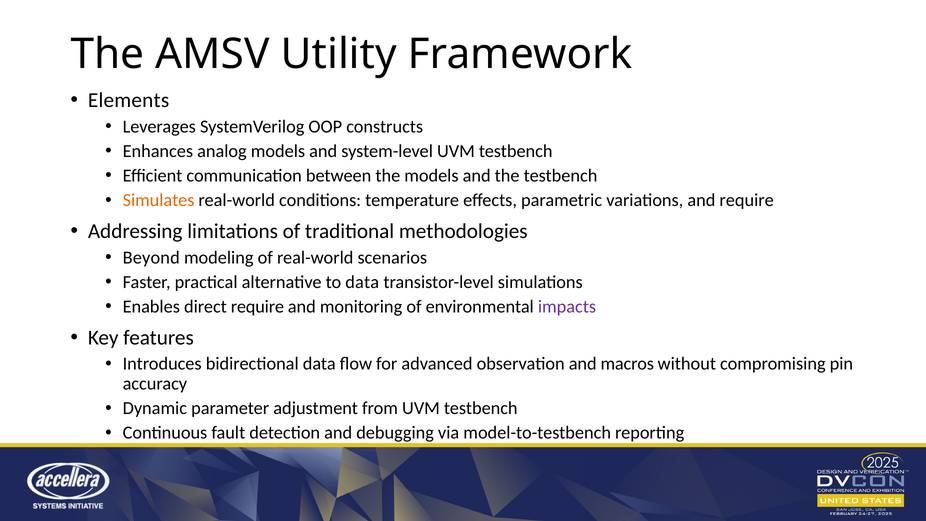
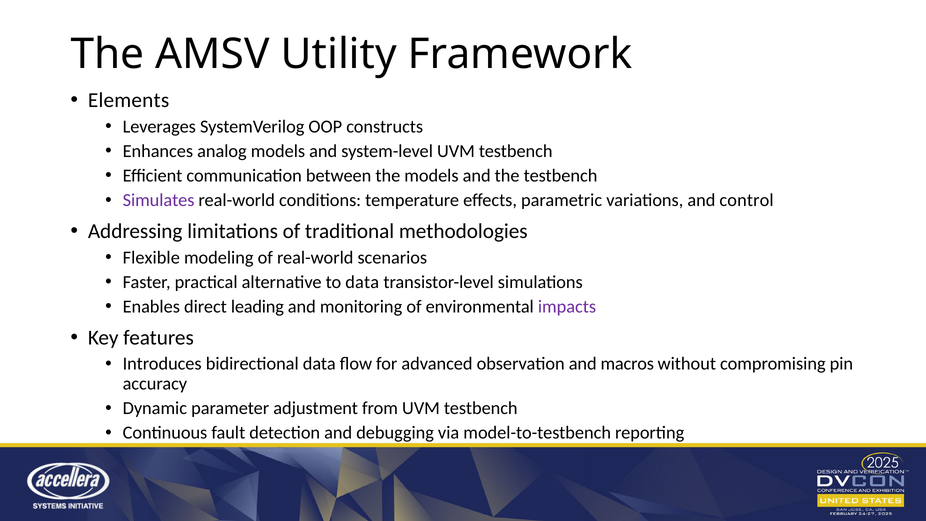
Simulates colour: orange -> purple (159, 200)
and require: require -> control (747, 200)
Beyond: Beyond -> Flexible (151, 257)
direct require: require -> leading (257, 307)
